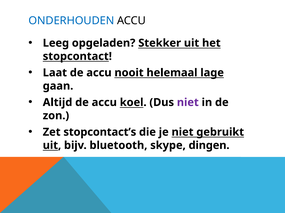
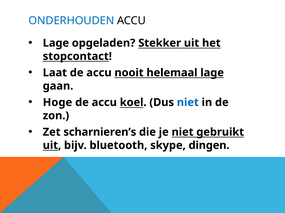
Leeg: Leeg -> Lage (56, 43)
Altijd: Altijd -> Hoge (57, 103)
niet colour: purple -> blue (188, 103)
stopcontact’s: stopcontact’s -> scharnieren’s (100, 132)
